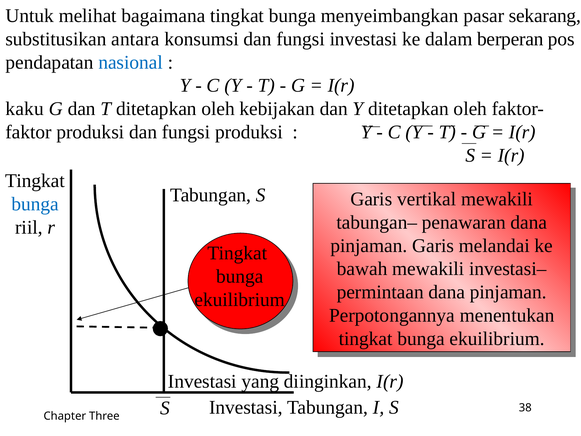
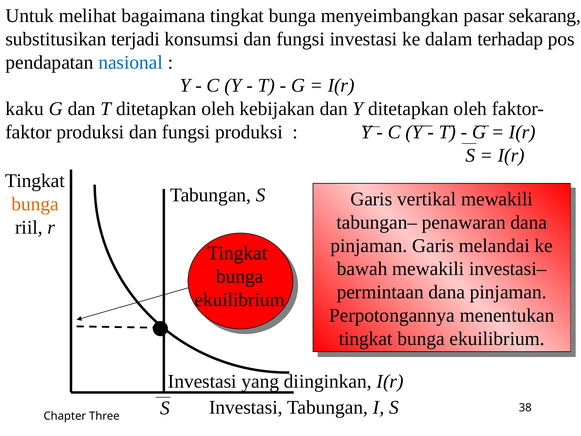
antara: antara -> terjadi (136, 39)
berperan: berperan -> terhadap (510, 39)
bunga colour: blue -> orange (35, 204)
